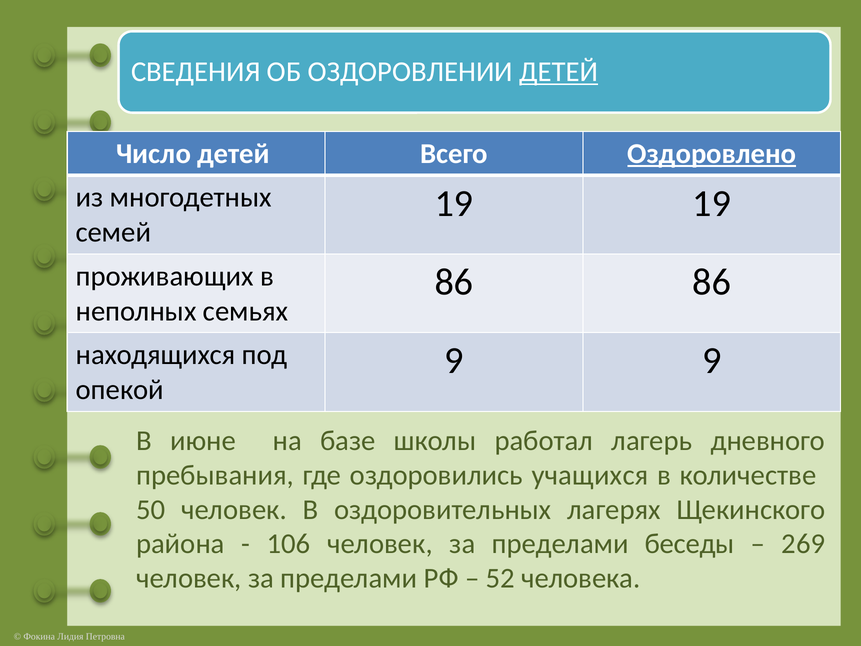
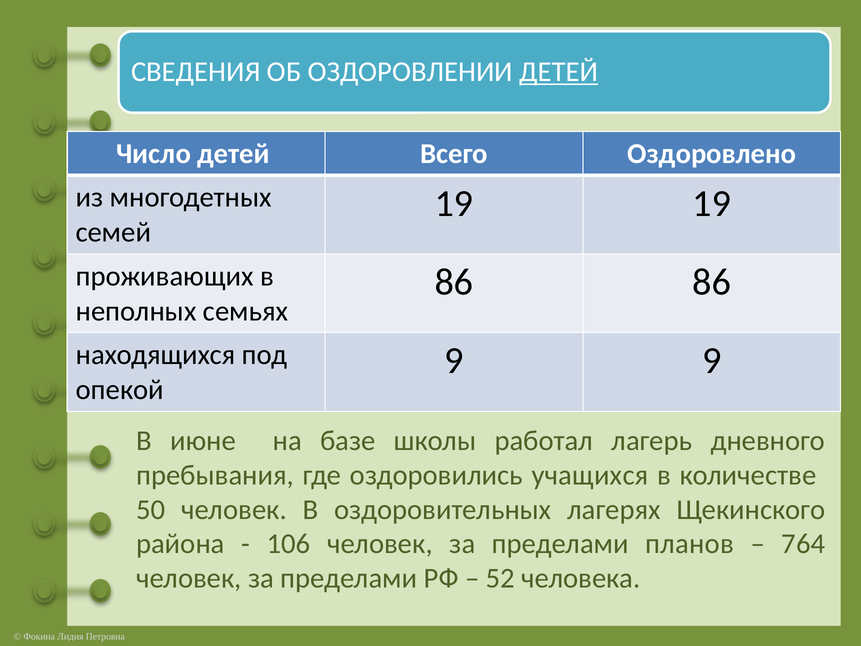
Оздоровлено underline: present -> none (712, 154)
беседы: беседы -> планов (690, 544)
269: 269 -> 764 (803, 544)
